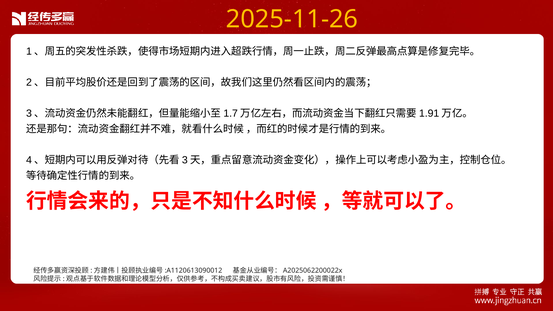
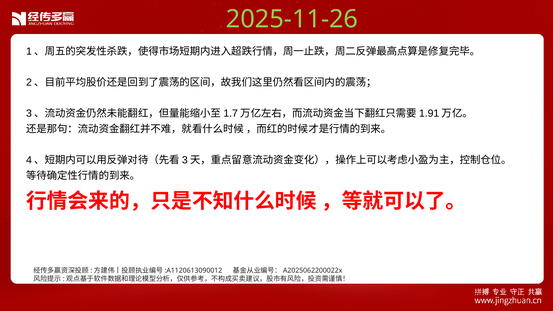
2025-11-26 colour: yellow -> light green (292, 19)
